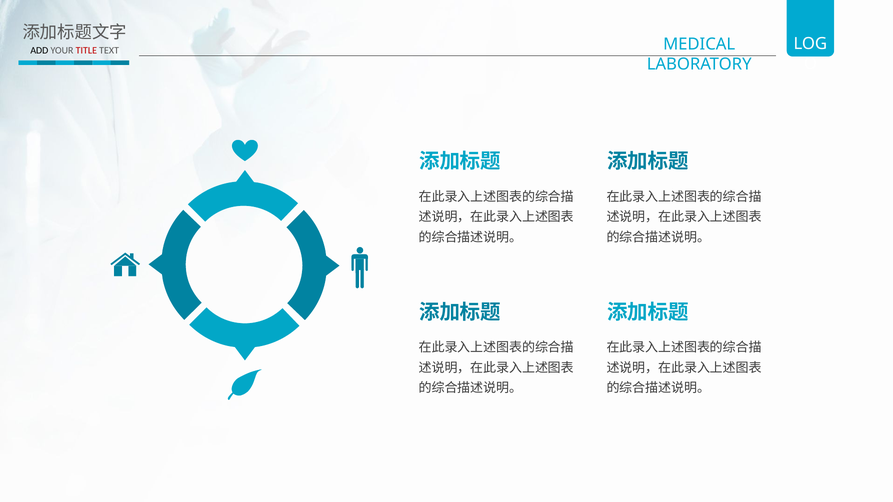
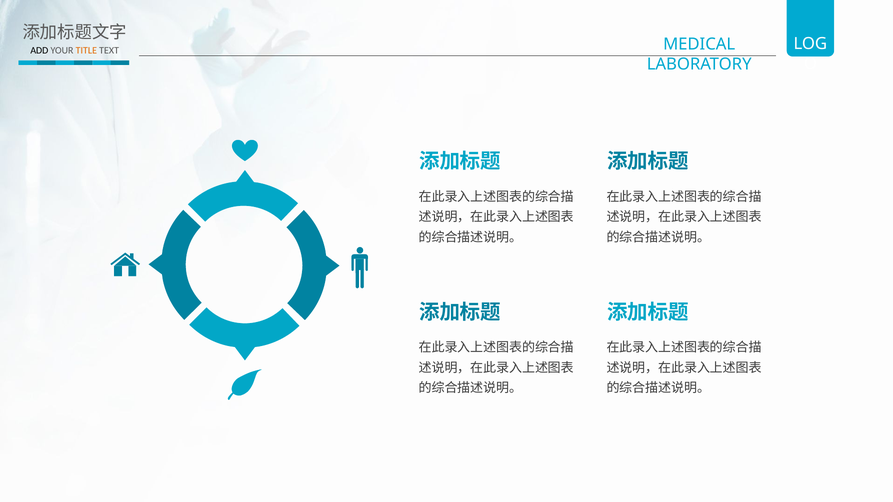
TITLE colour: red -> orange (86, 50)
